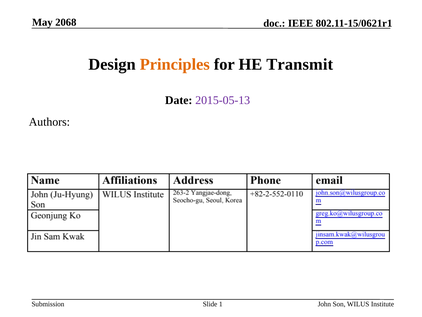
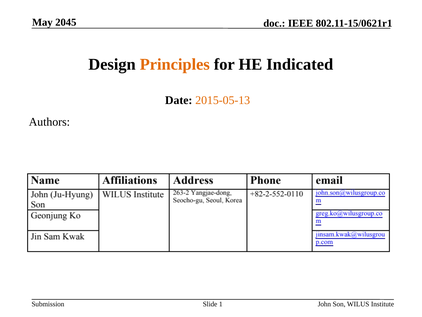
2068: 2068 -> 2045 (66, 22)
Transmit: Transmit -> Indicated (300, 64)
2015-05-13 colour: purple -> orange (223, 100)
